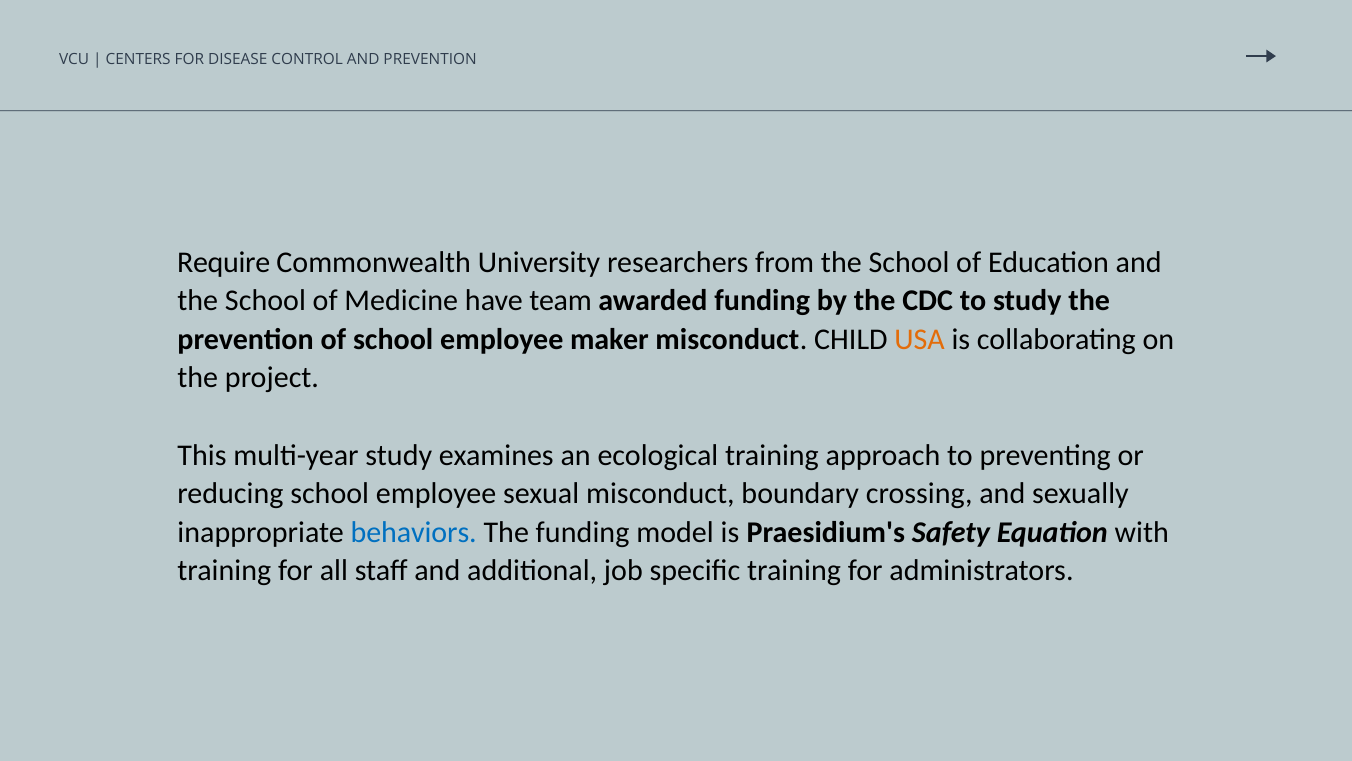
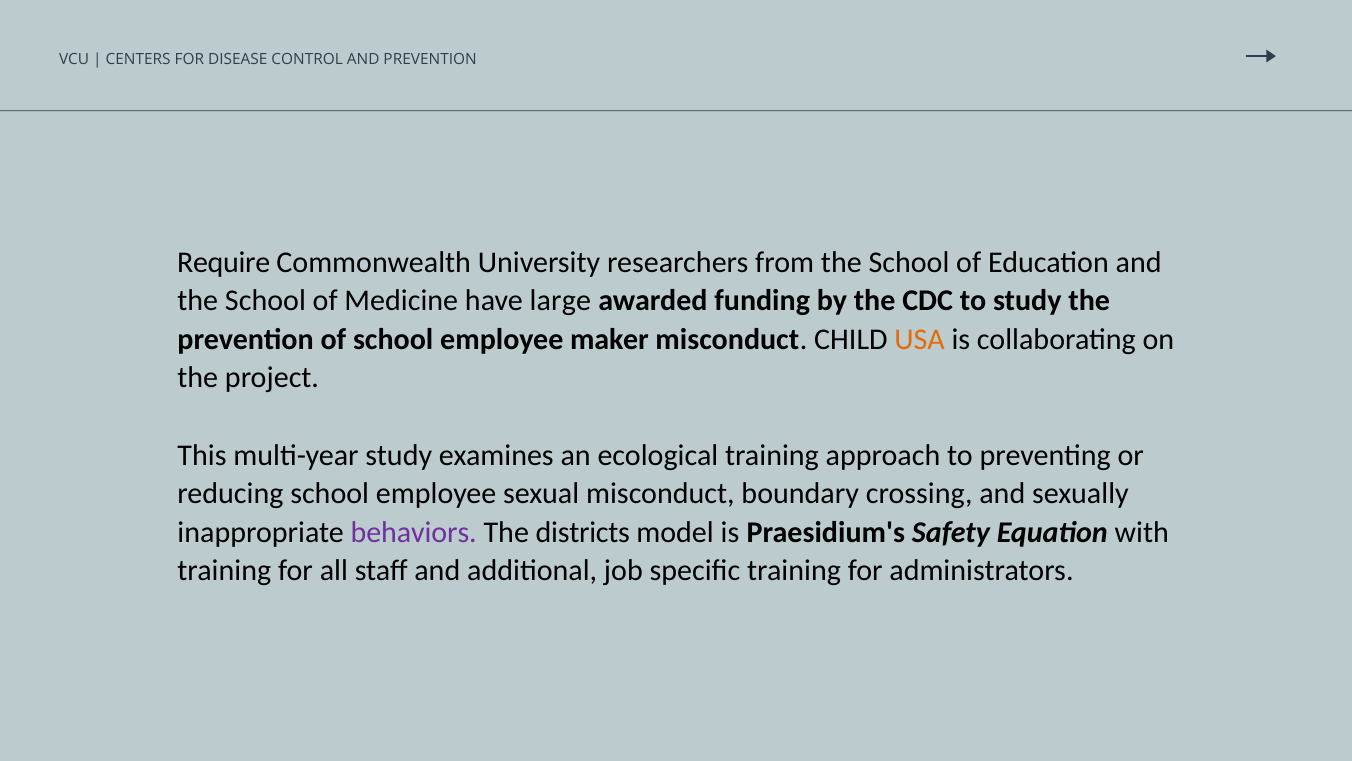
team: team -> large (560, 301)
behaviors colour: blue -> purple (414, 532)
The funding: funding -> districts (583, 532)
